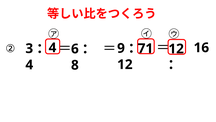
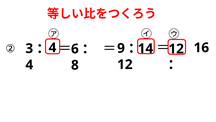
71: 71 -> 14 (145, 48)
